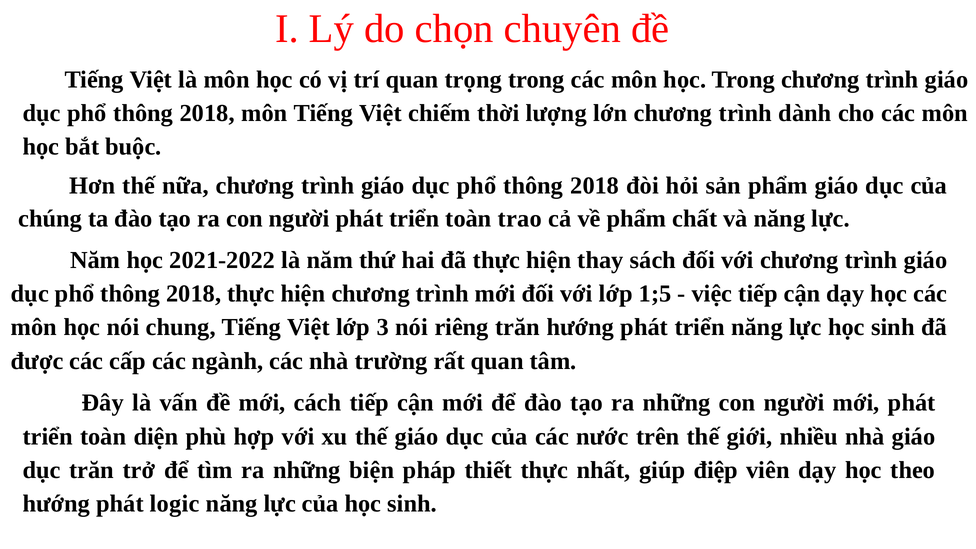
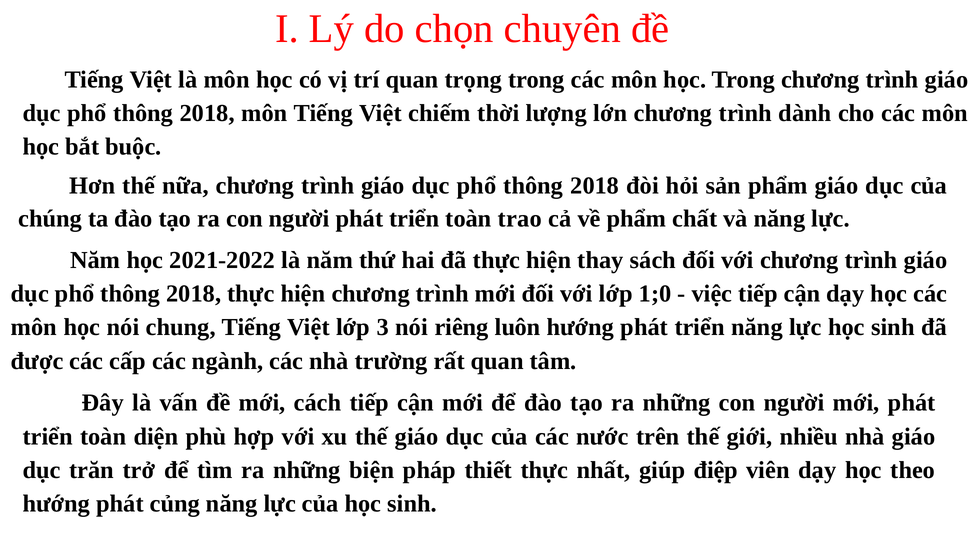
1;5: 1;5 -> 1;0 (655, 294)
riêng trăn: trăn -> luôn (518, 327)
logic: logic -> củng (175, 504)
